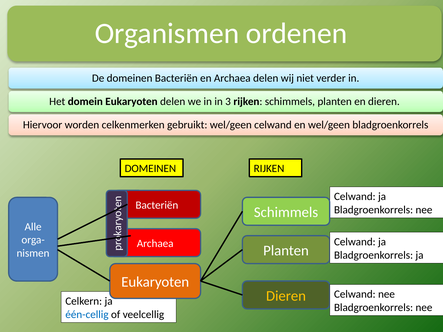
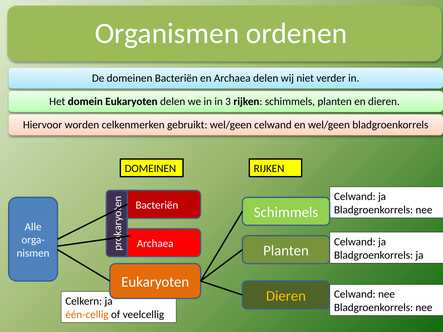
één-cellig colour: blue -> orange (87, 315)
